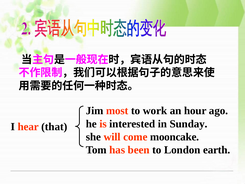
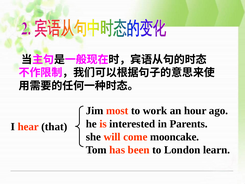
Sunday: Sunday -> Parents (189, 124)
earth: earth -> learn (217, 150)
